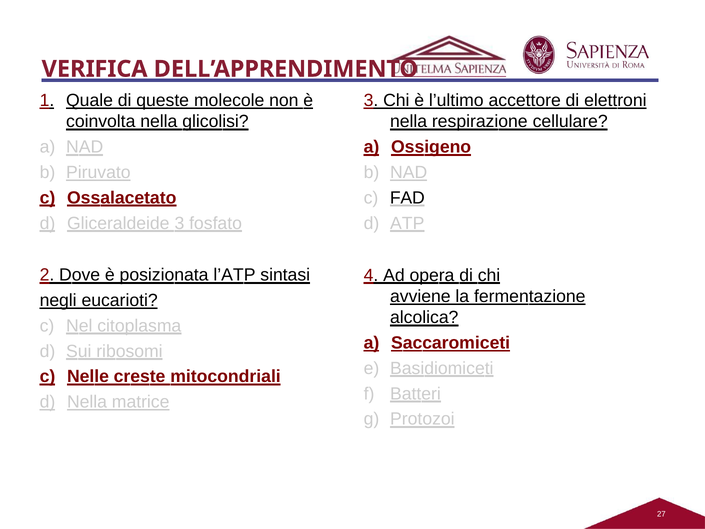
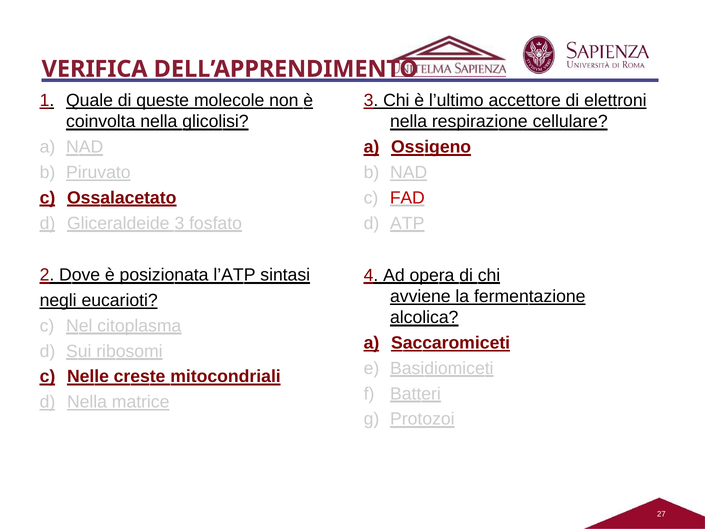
FAD colour: black -> red (407, 198)
